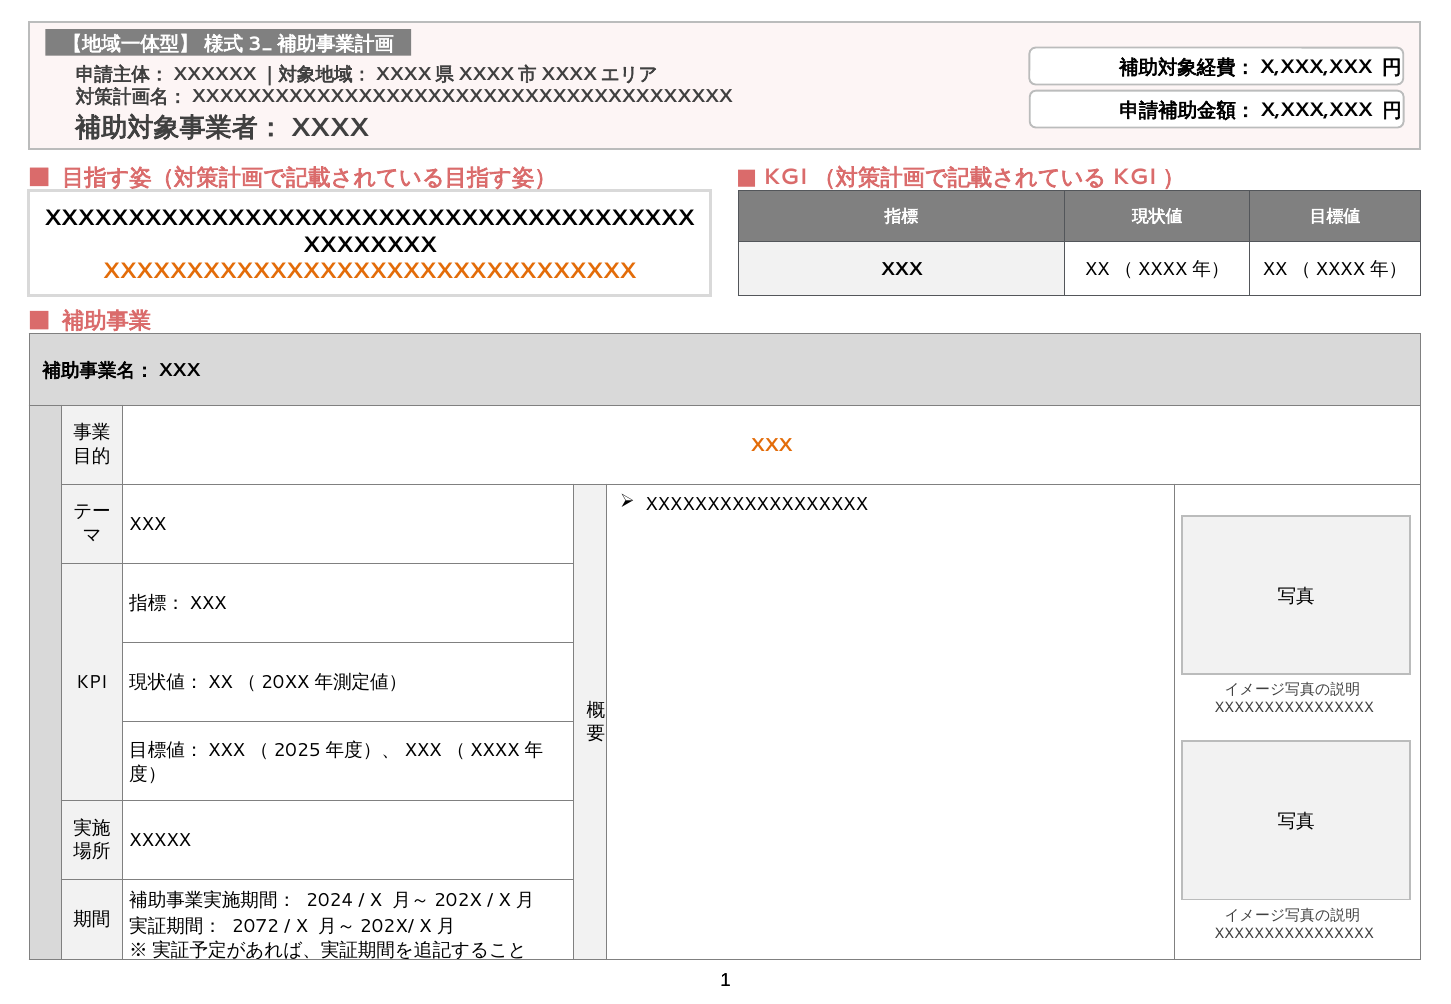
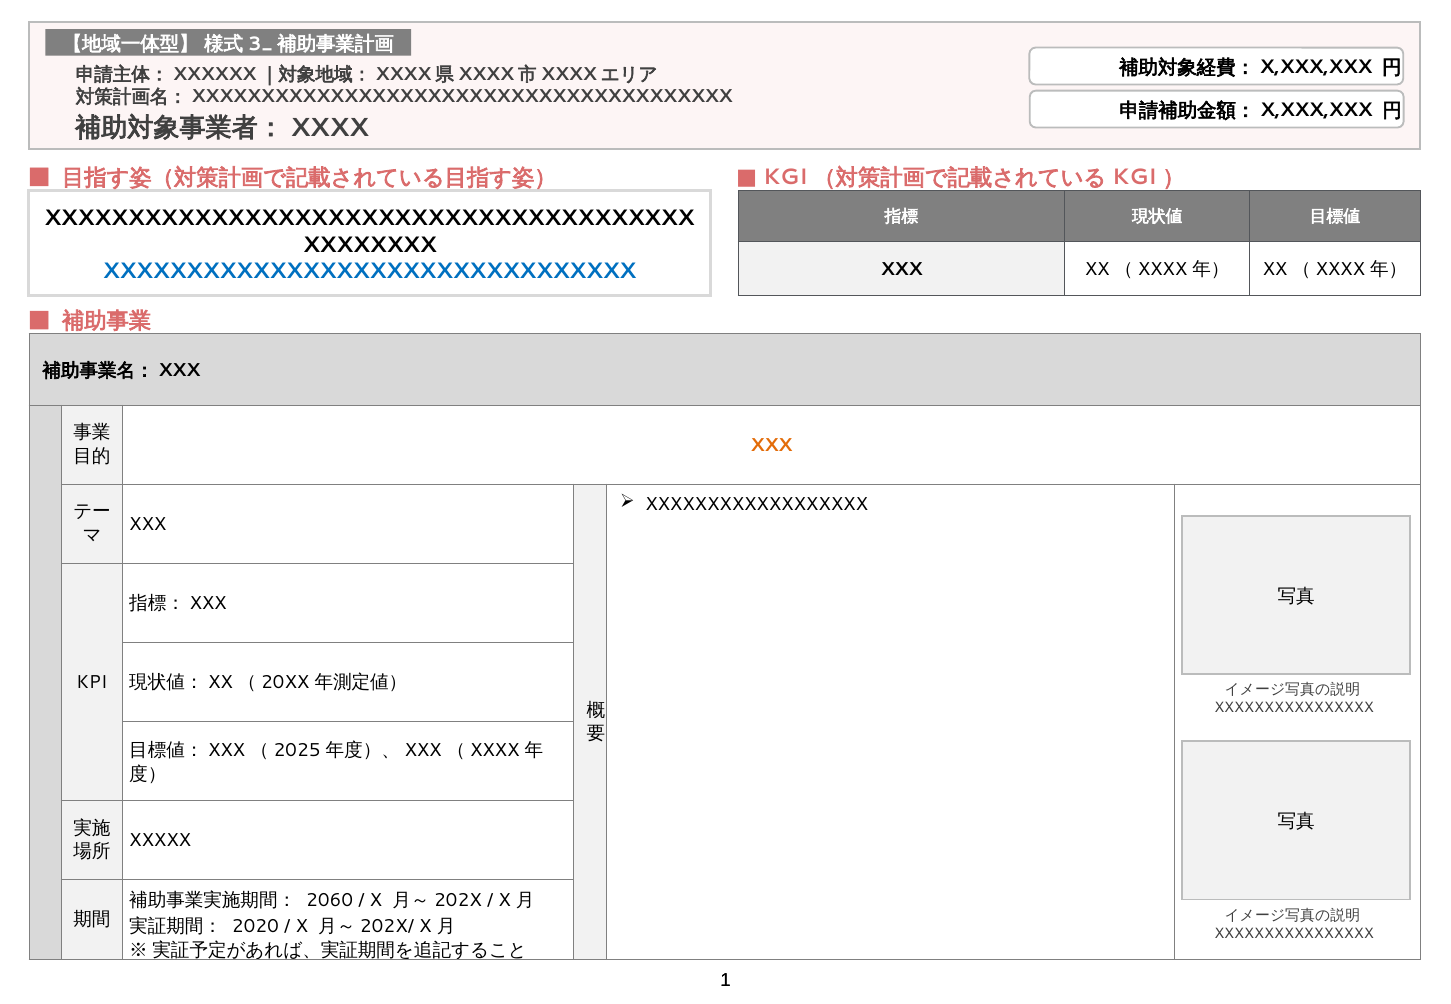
XXXXXXXXXXXXXXXXXXXXXXXXXXXXXXXX colour: orange -> blue (369, 272)
2024: 2024 -> 2060 (330, 901)
2072: 2072 -> 2020 (255, 927)
